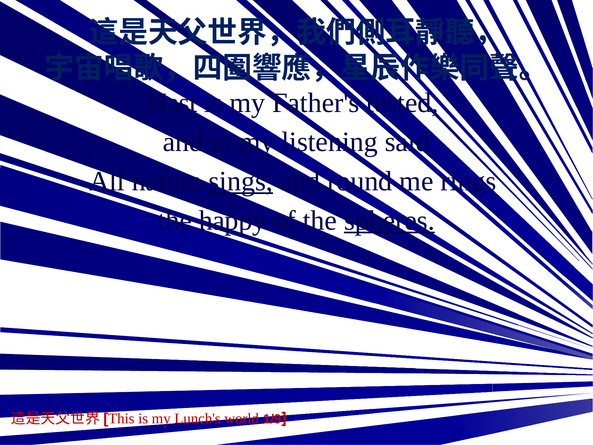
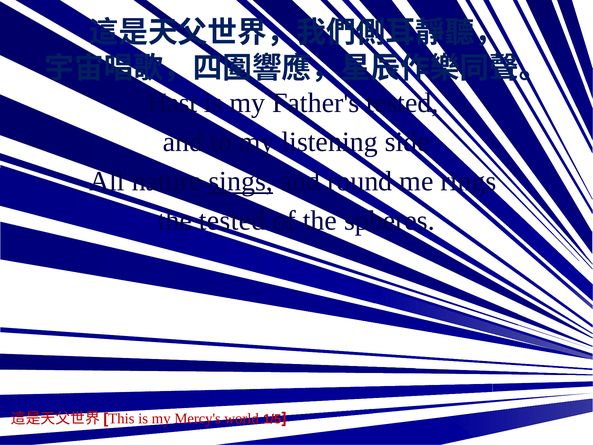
said: said -> side (407, 142)
the happy: happy -> tested (232, 220)
spheres underline: present -> none (389, 220)
Lunch's: Lunch's -> Mercy's (198, 418)
1/9: 1/9 -> 1/5 (272, 419)
